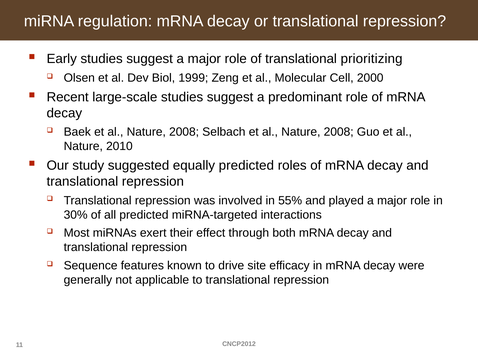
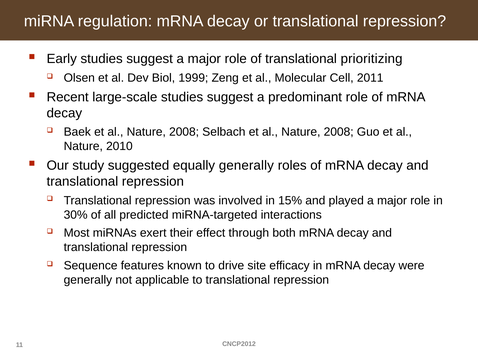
2000: 2000 -> 2011 (370, 78)
equally predicted: predicted -> generally (246, 166)
55%: 55% -> 15% (290, 201)
